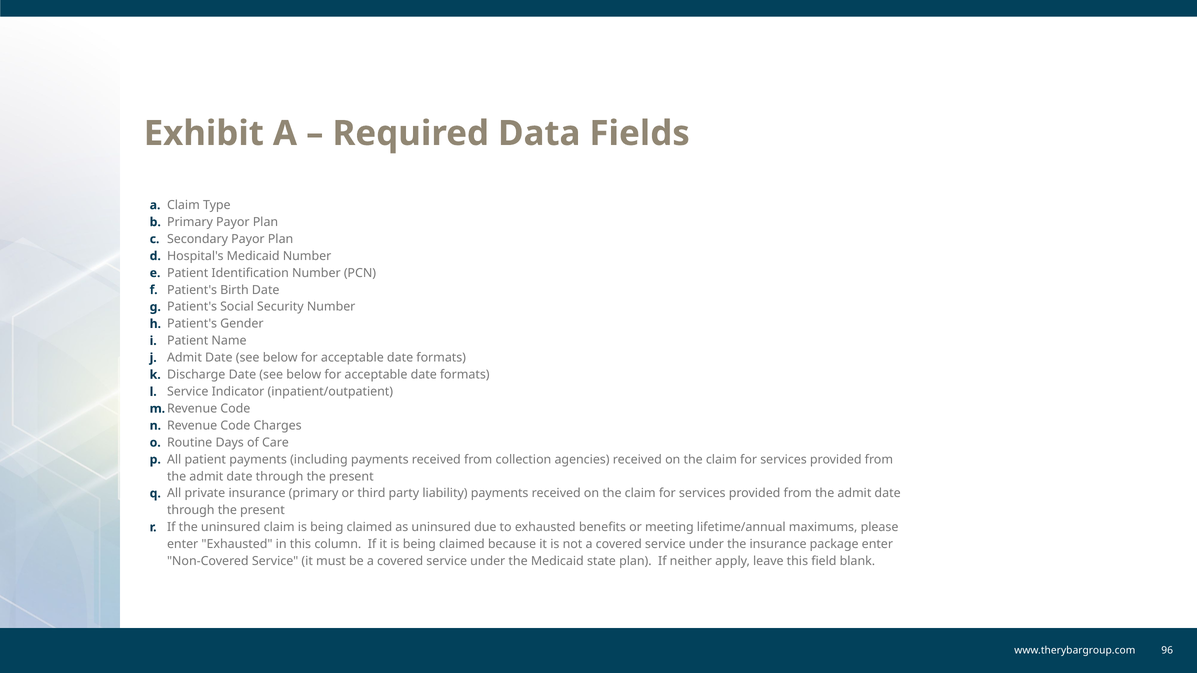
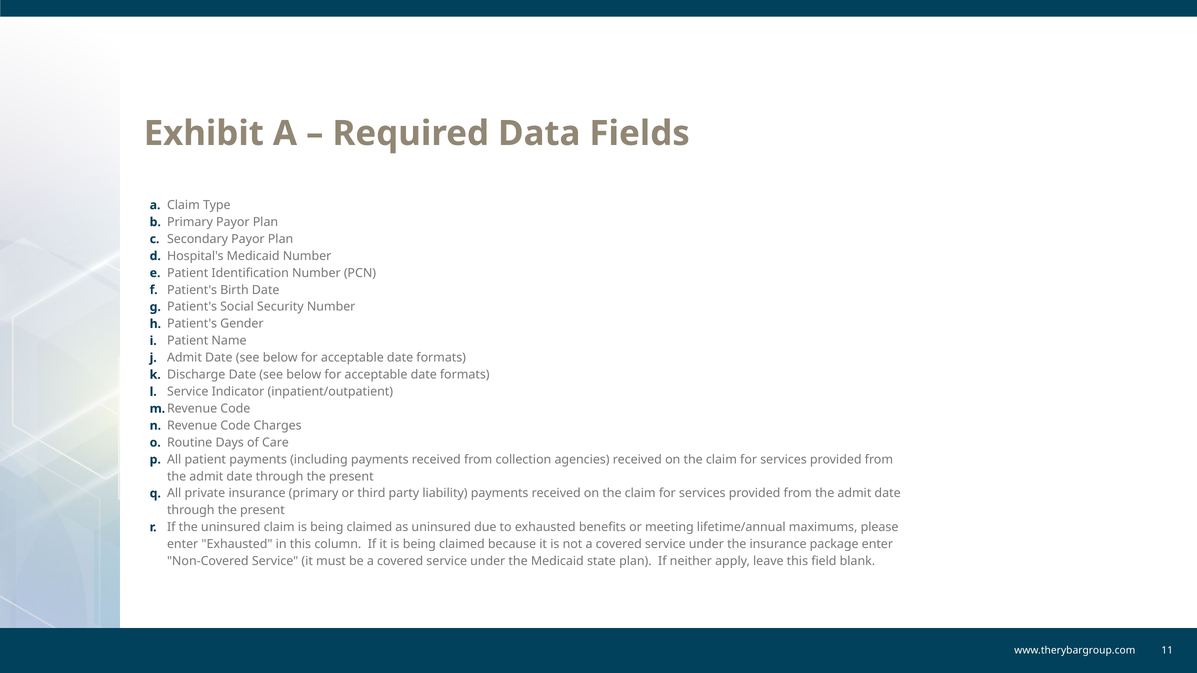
96: 96 -> 11 (1167, 651)
